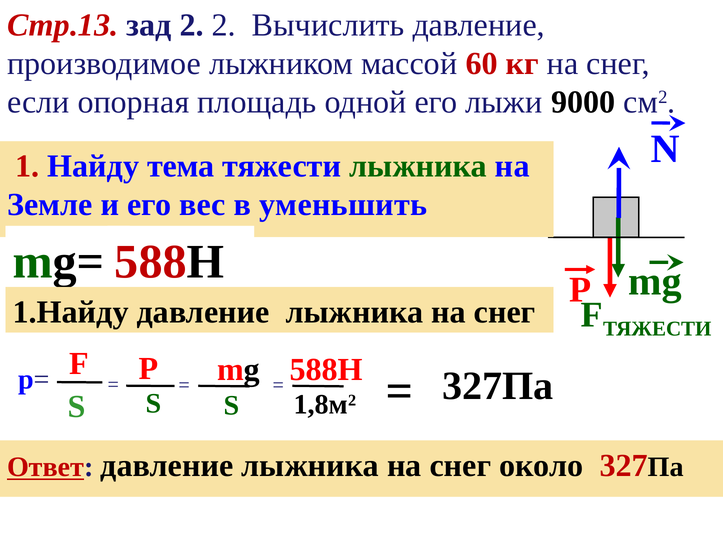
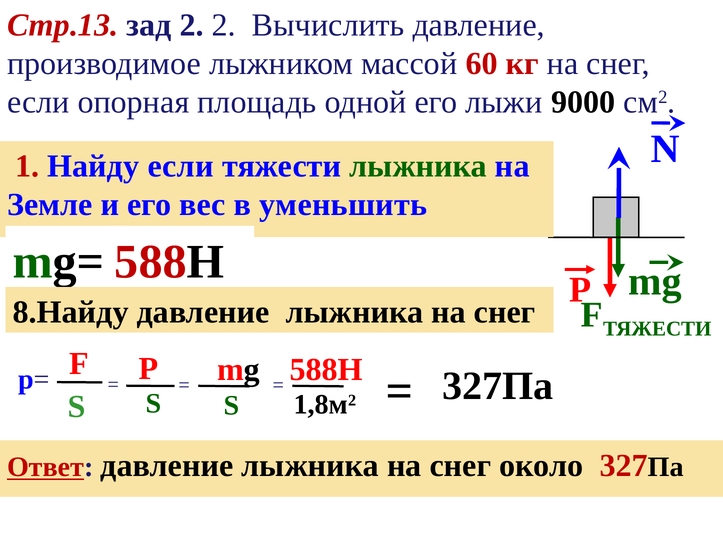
Найду тема: тема -> если (181, 166)
1.Найду: 1.Найду -> 8.Найду (71, 312)
